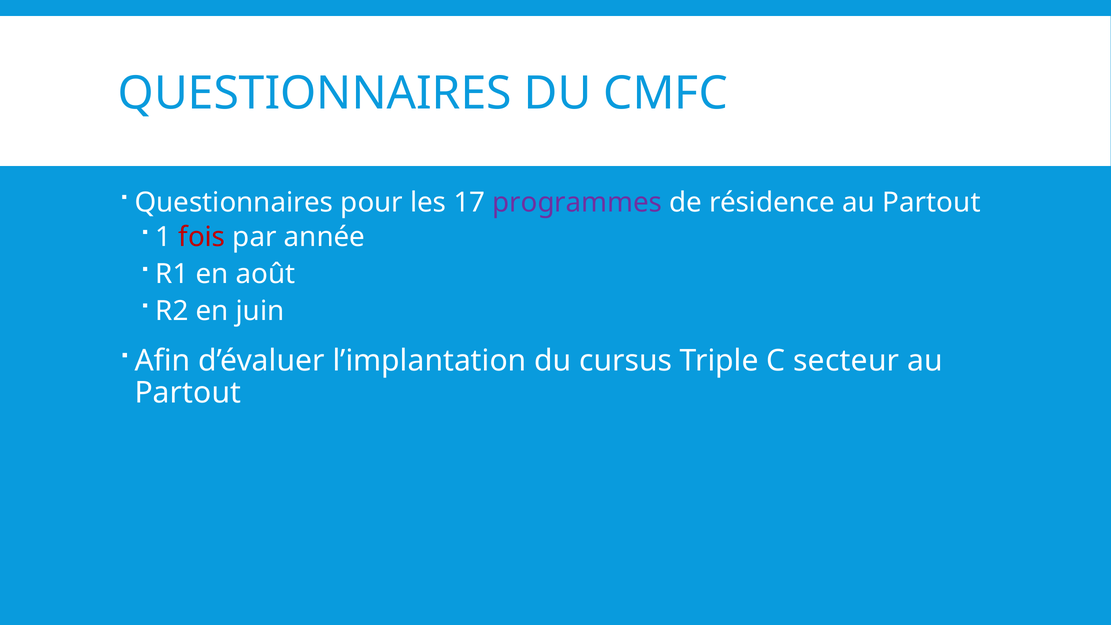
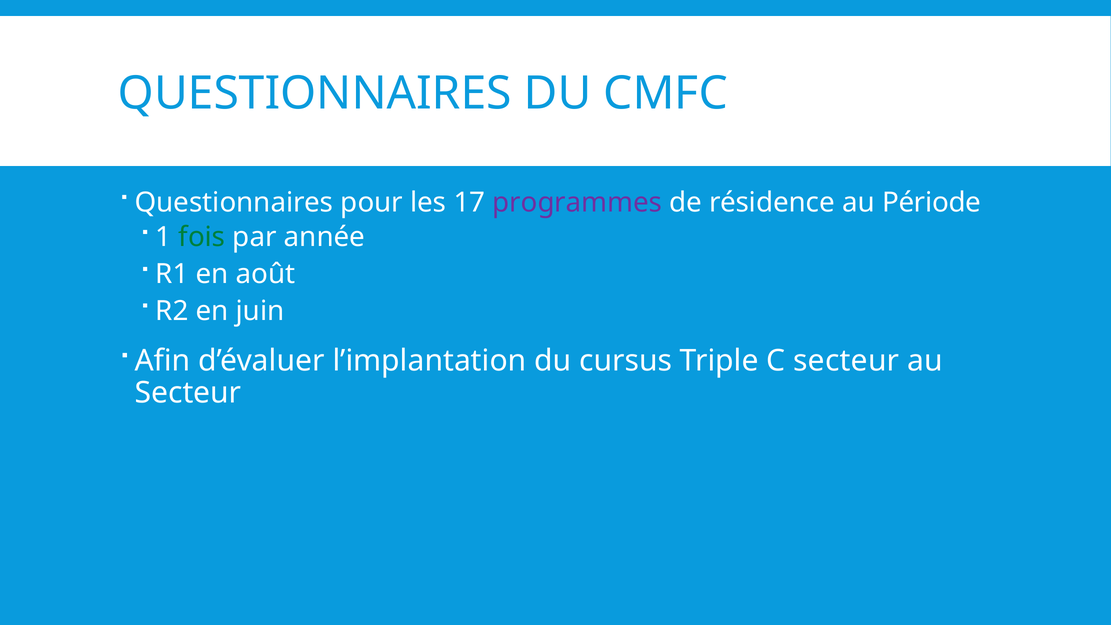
résidence au Partout: Partout -> Période (932, 202)
fois colour: red -> green (202, 237)
Partout: Partout -> Secteur (188, 393)
